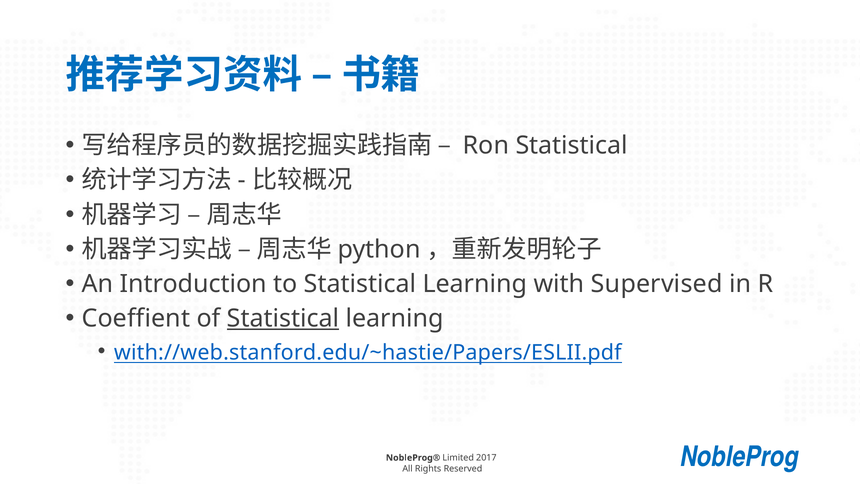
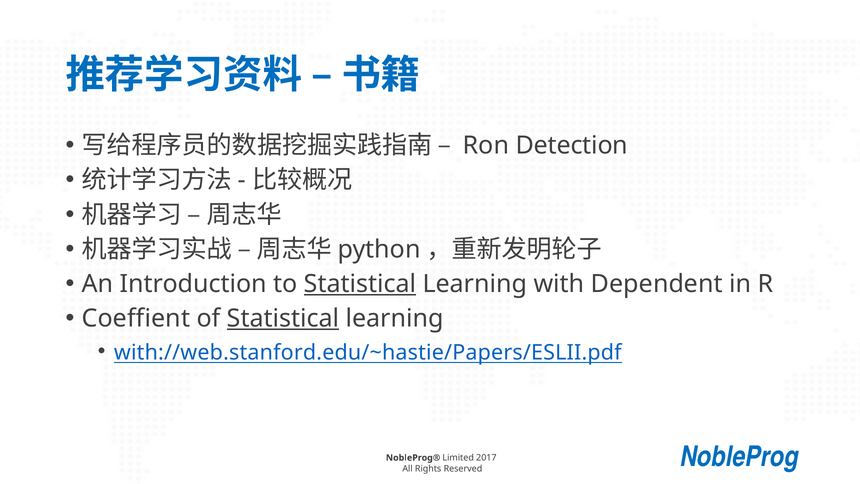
Ron Statistical: Statistical -> Detection (572, 145)
Statistical underline: none -> present (360, 284)
Supervised: Supervised -> Dependent (657, 284)
